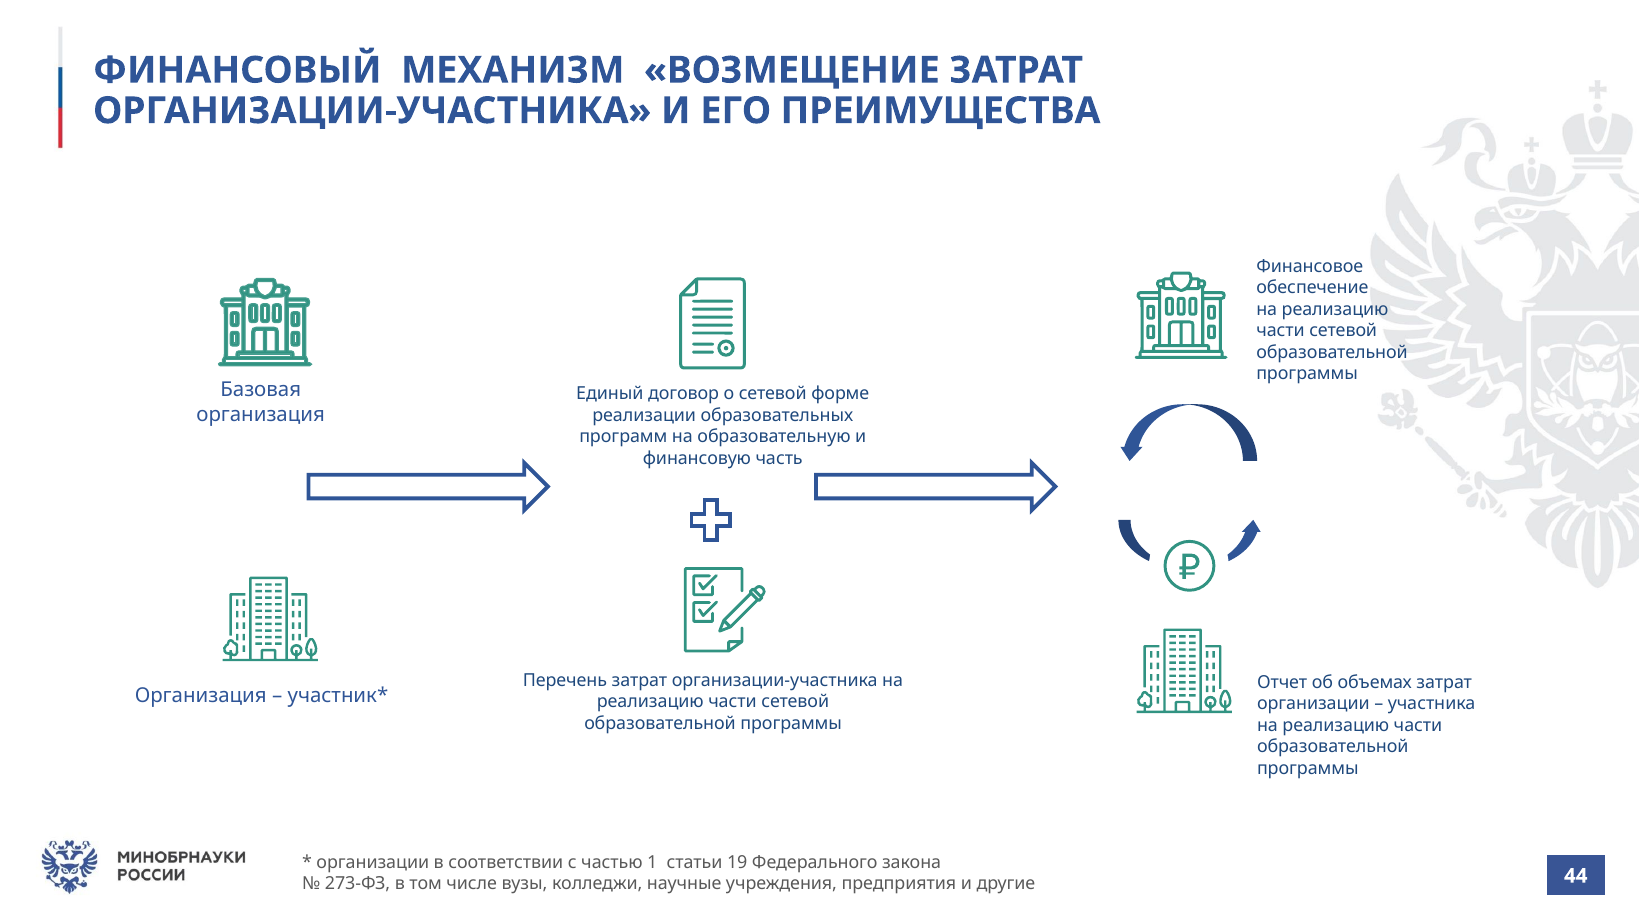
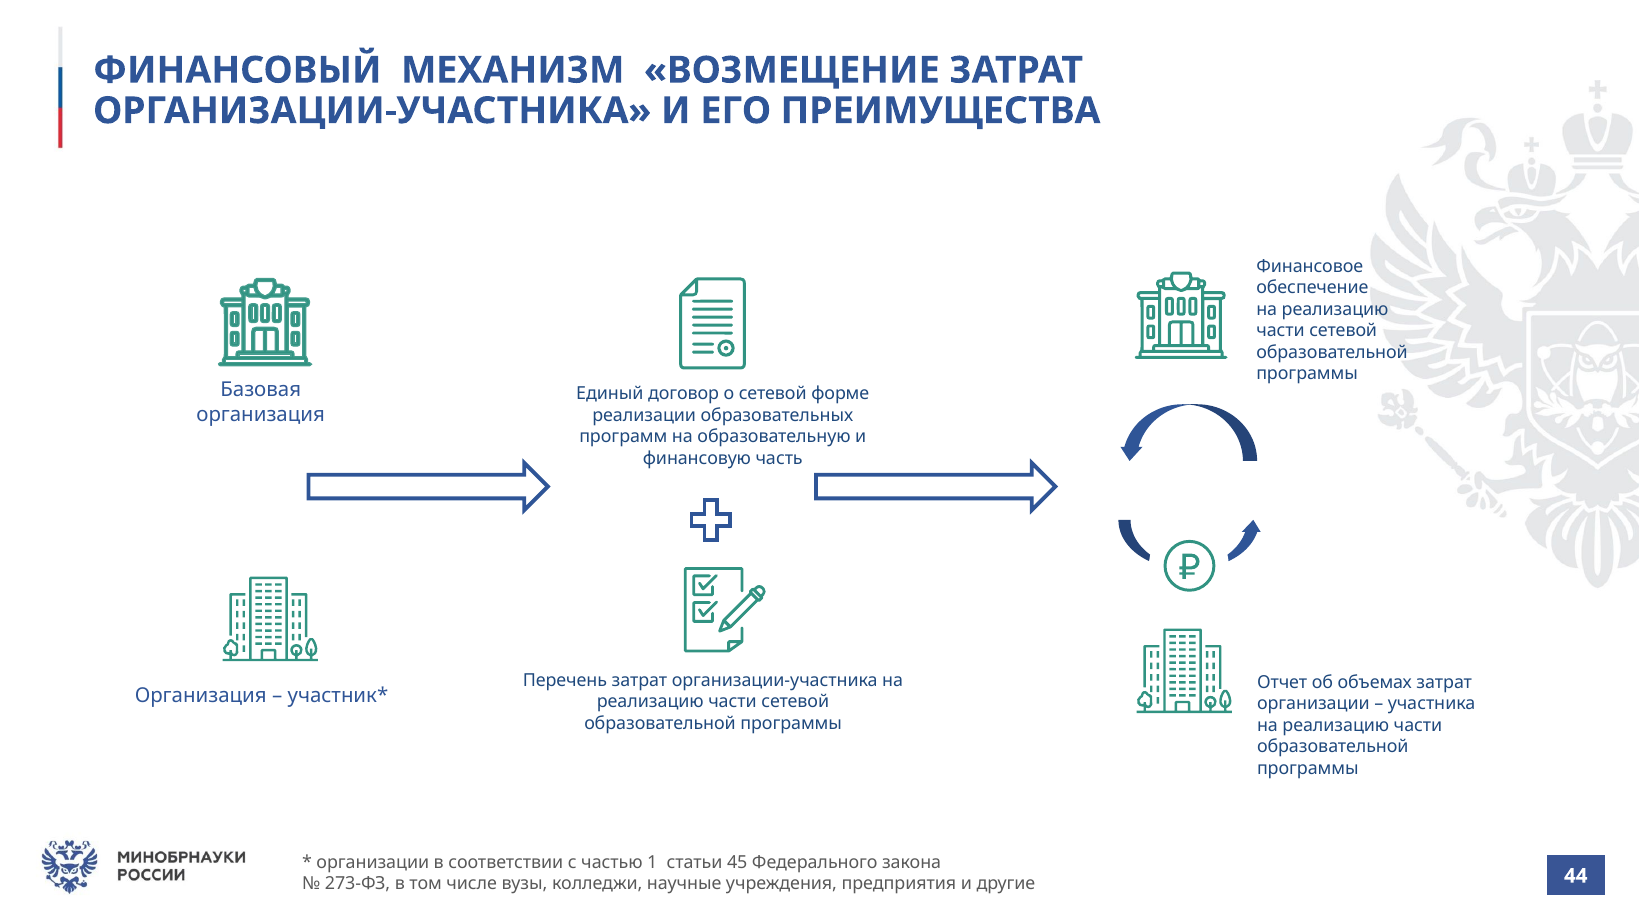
19: 19 -> 45 (737, 862)
